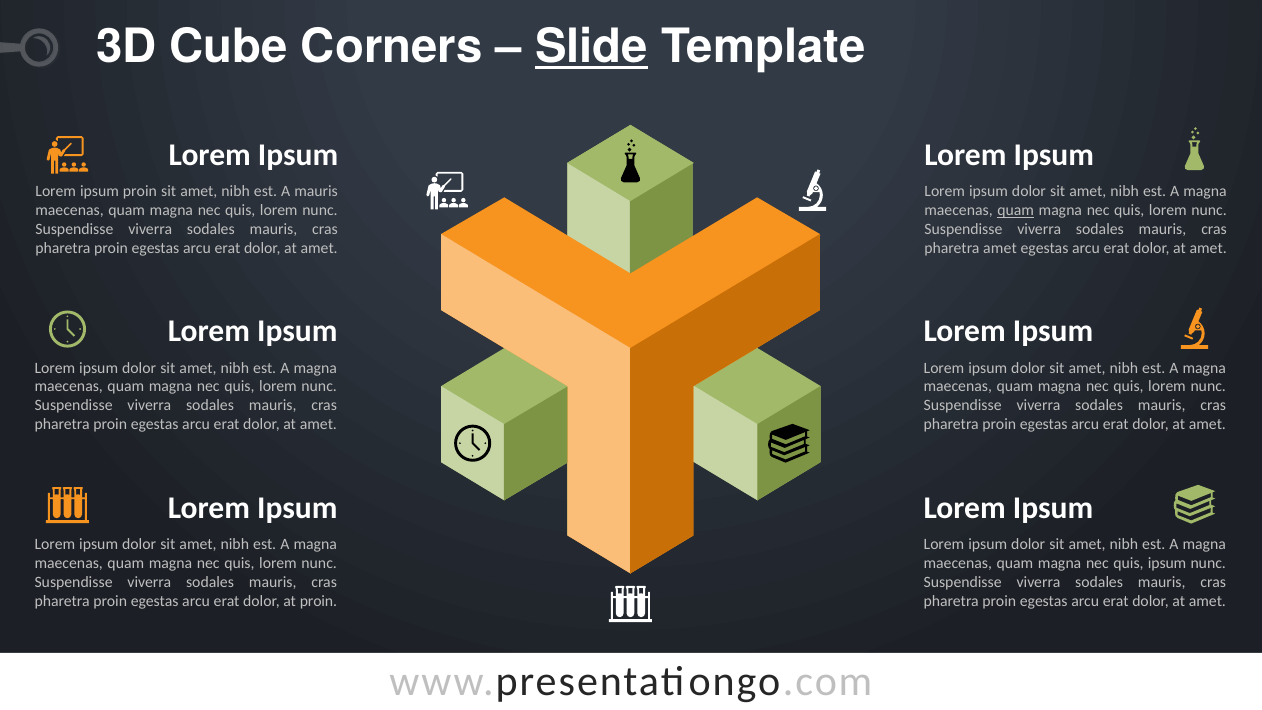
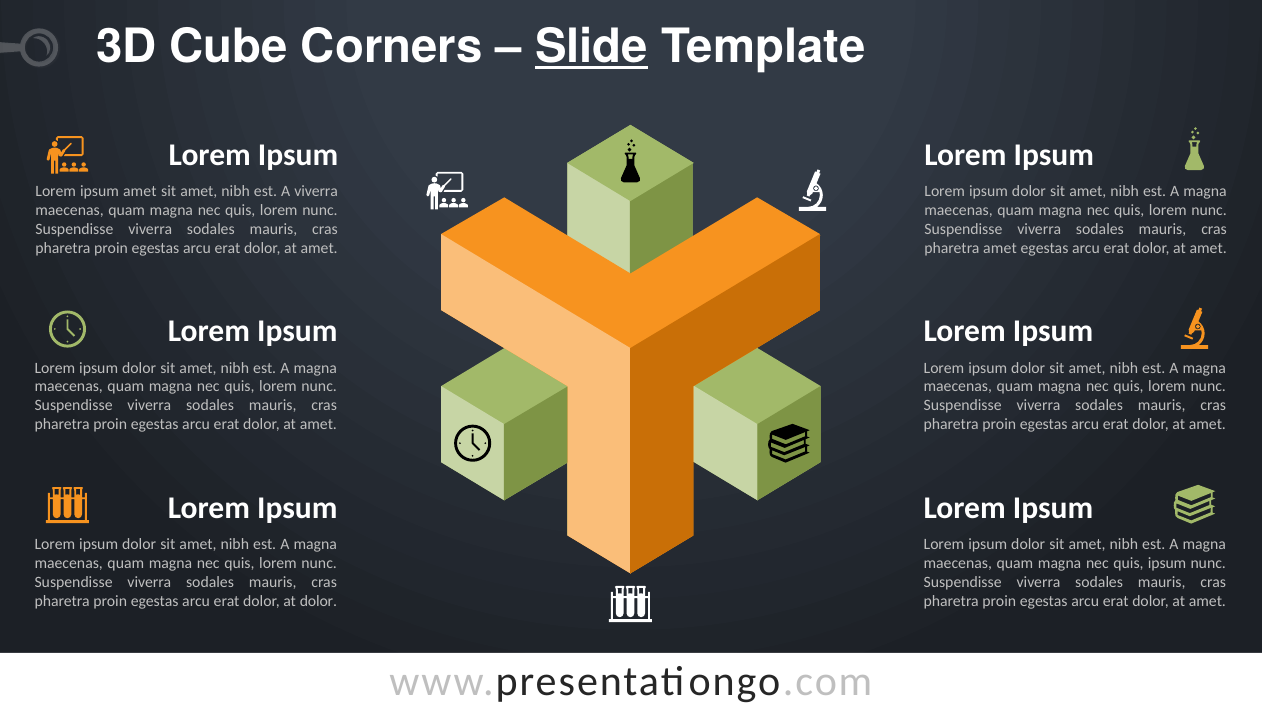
ipsum proin: proin -> amet (140, 191)
A mauris: mauris -> viverra (316, 191)
quam underline: present -> none (1016, 210)
at proin: proin -> dolor (318, 601)
